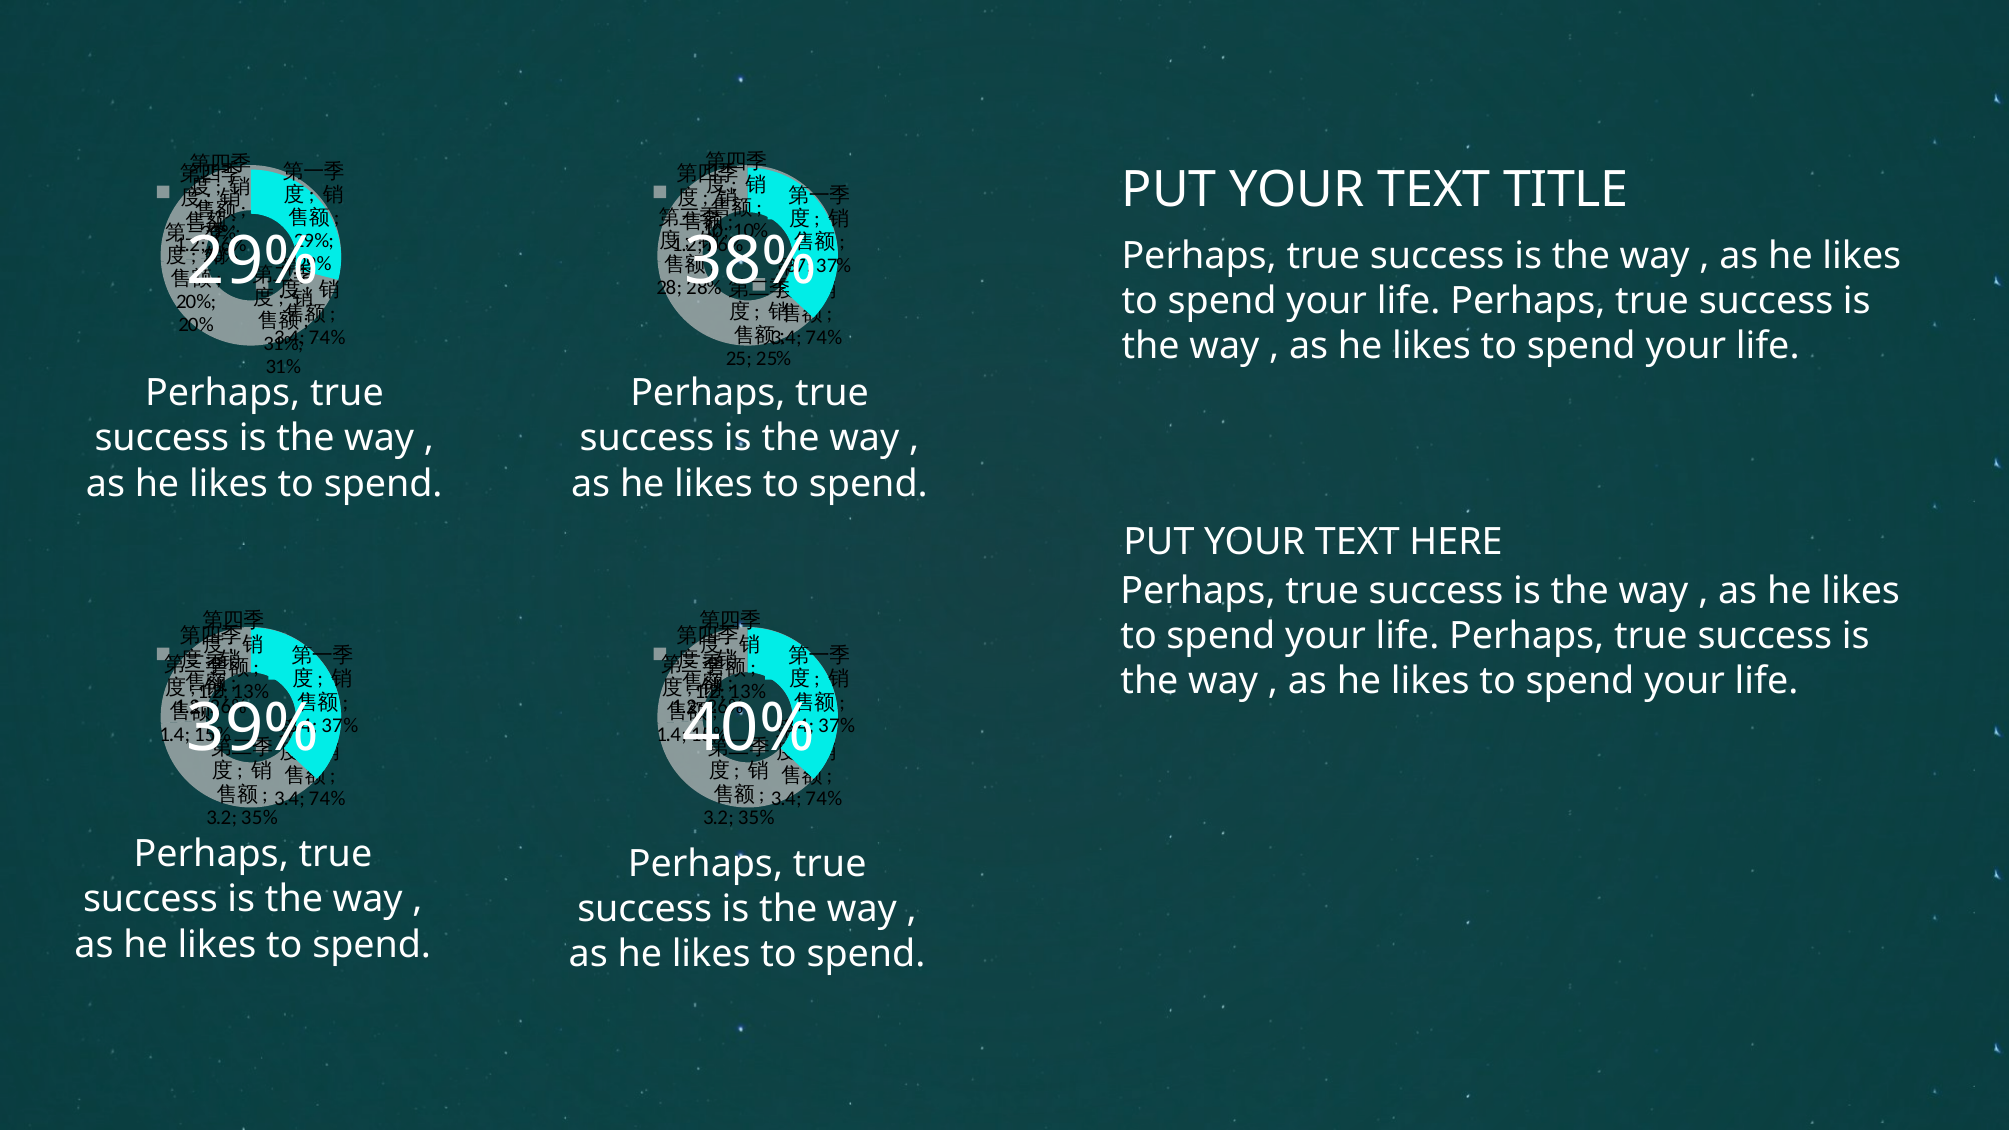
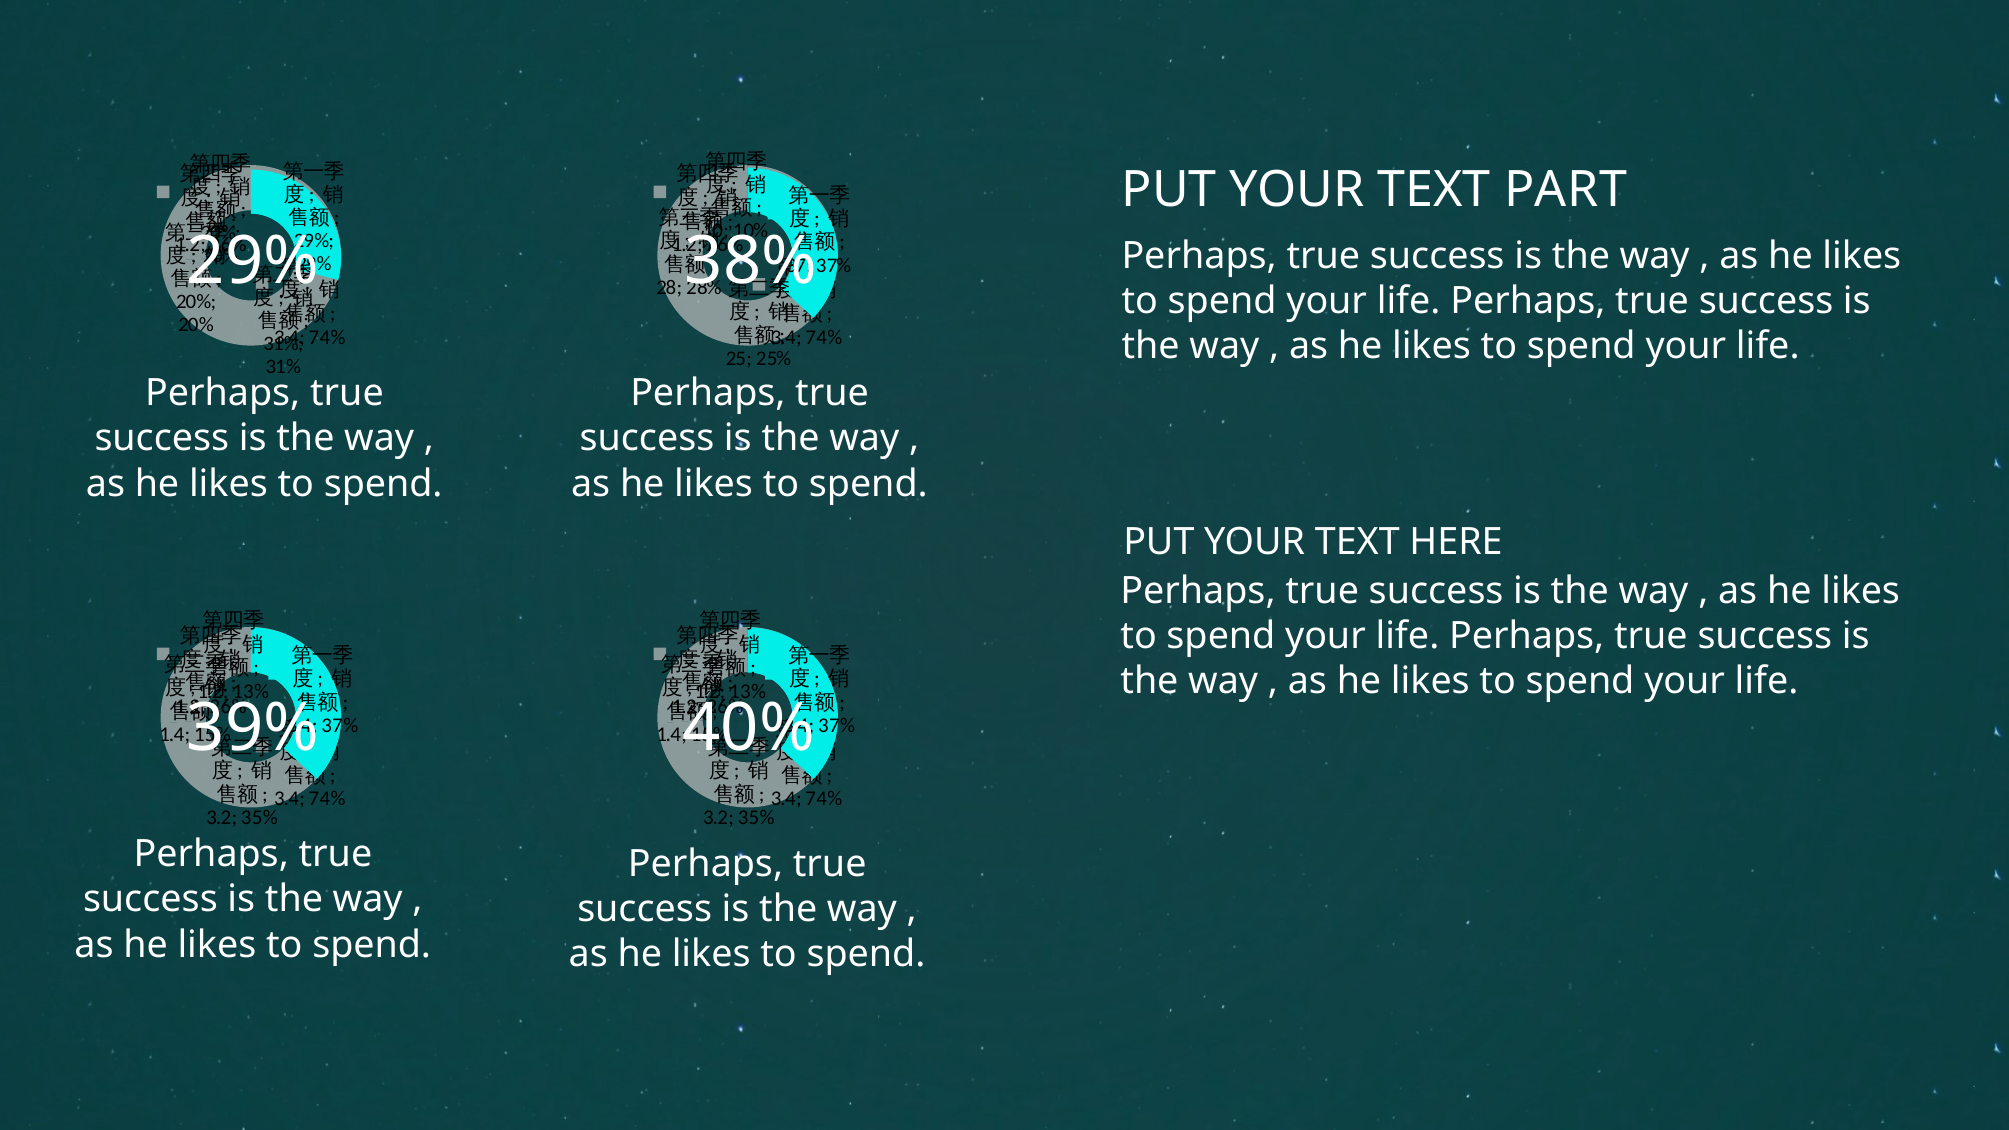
TITLE: TITLE -> PART (1566, 190)
